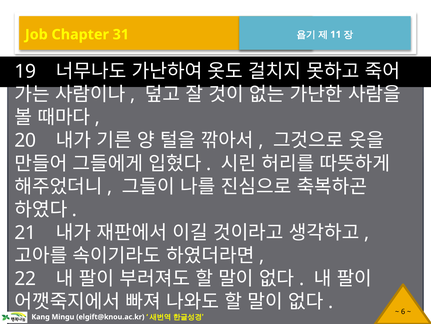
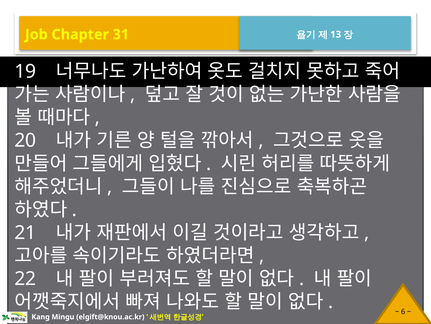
11: 11 -> 13 (336, 34)
